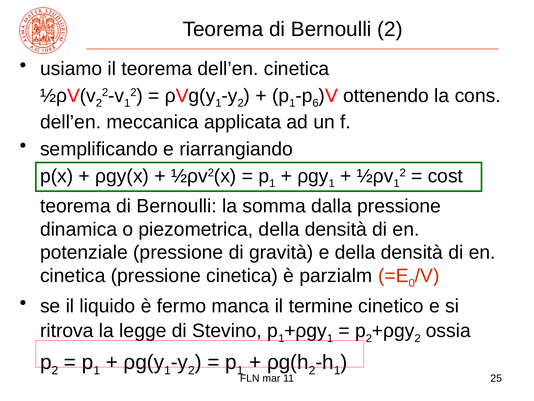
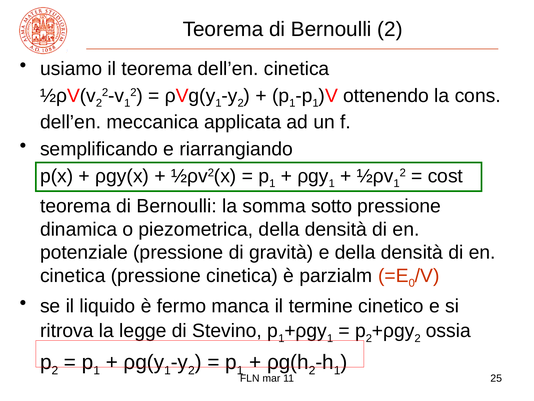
6: 6 -> 1 (316, 103)
dalla: dalla -> sotto (332, 206)
